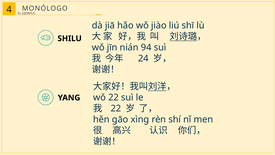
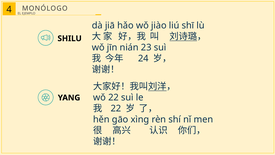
94: 94 -> 23 (146, 47)
